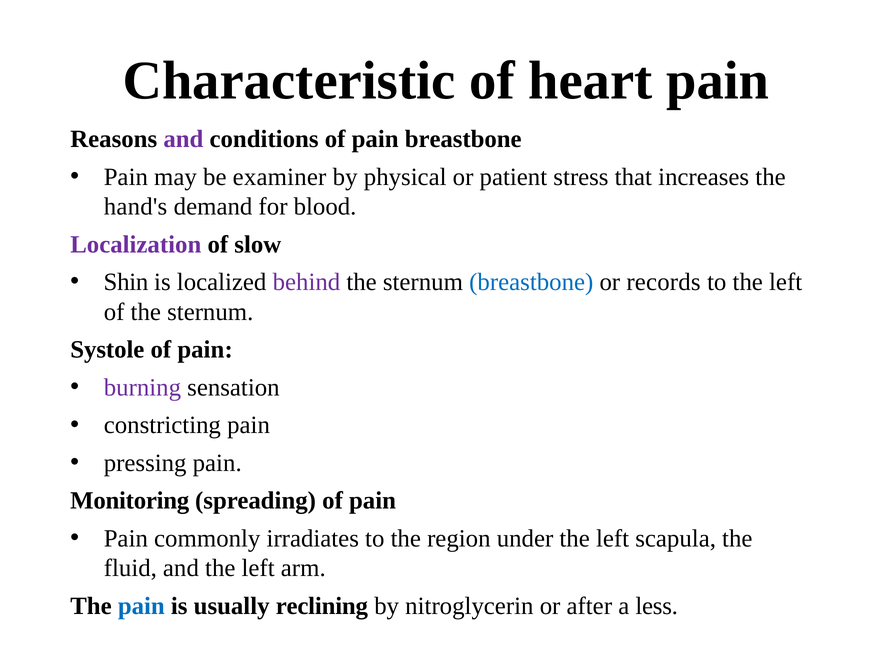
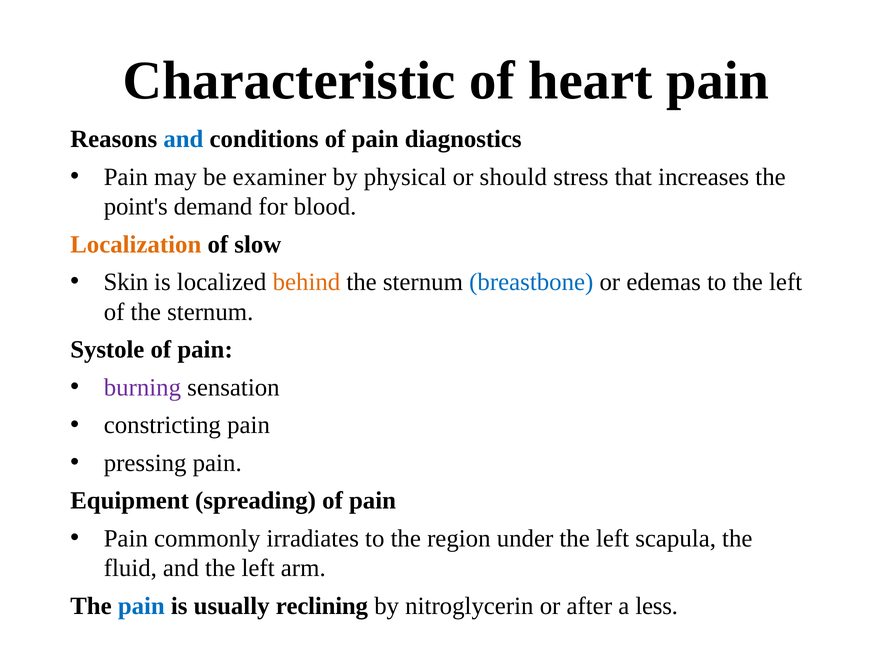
and colour: purple -> blue (183, 139)
pain breastbone: breastbone -> diagnostics (463, 139)
patient: patient -> should (513, 177)
hand's: hand's -> point's (136, 207)
Localization colour: purple -> orange (136, 244)
Shin: Shin -> Skin (126, 282)
behind colour: purple -> orange (306, 282)
records: records -> edemas (664, 282)
Monitoring: Monitoring -> Equipment (130, 500)
